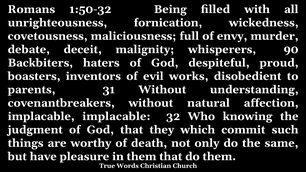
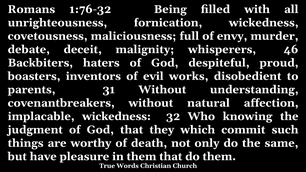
1:50-32: 1:50-32 -> 1:76-32 (90, 9)
90: 90 -> 46 (291, 49)
implacable implacable: implacable -> wickedness (117, 116)
